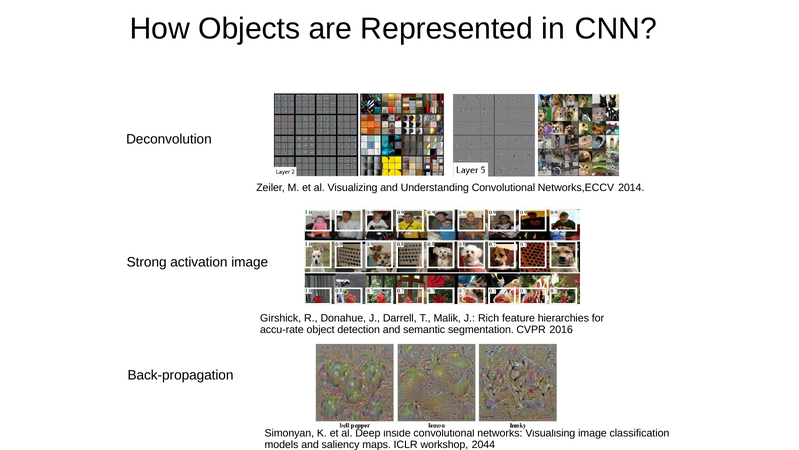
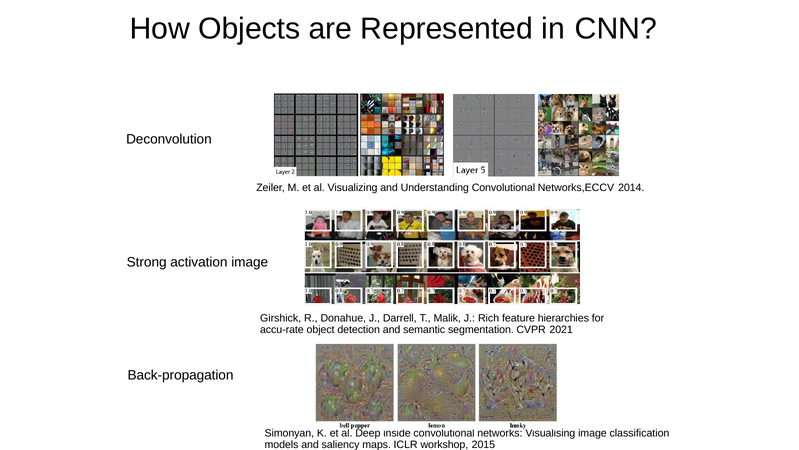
2016: 2016 -> 2021 (561, 330)
2044: 2044 -> 2015 (483, 444)
